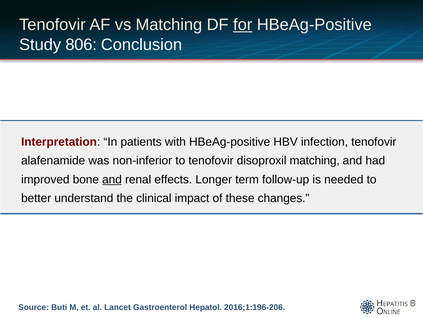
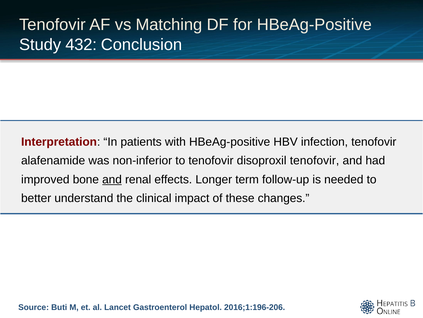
for underline: present -> none (243, 25)
806: 806 -> 432 (81, 44)
disoproxil matching: matching -> tenofovir (315, 160)
